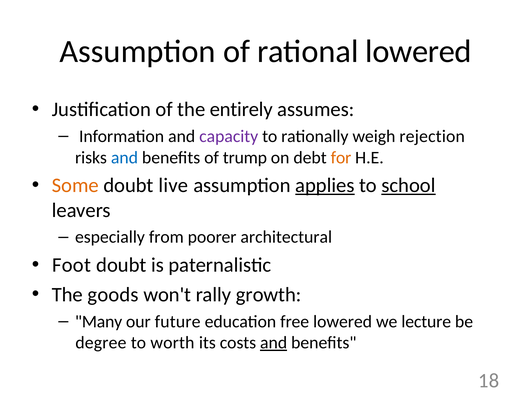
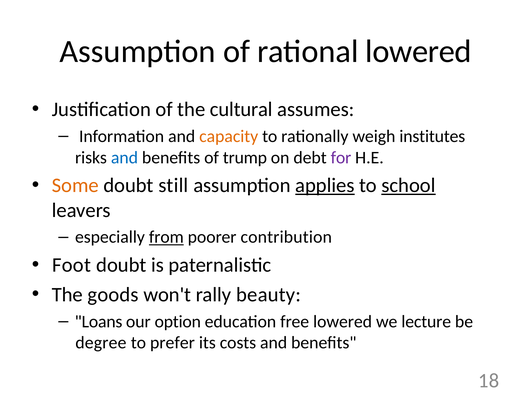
entirely: entirely -> cultural (241, 109)
capacity colour: purple -> orange (229, 136)
rejection: rejection -> institutes (432, 136)
for colour: orange -> purple (341, 158)
live: live -> still (173, 186)
from underline: none -> present (166, 237)
architectural: architectural -> contribution (286, 237)
growth: growth -> beauty (269, 295)
Many: Many -> Loans (99, 322)
future: future -> option (178, 322)
worth: worth -> prefer (172, 343)
and underline: present -> none (274, 343)
